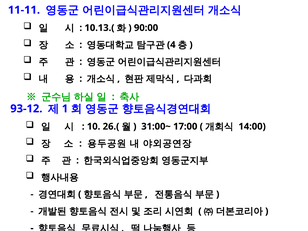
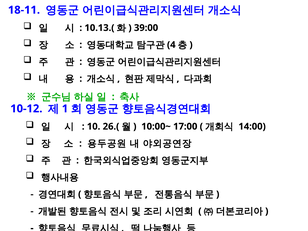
11-11: 11-11 -> 18-11 (24, 10)
90:00: 90:00 -> 39:00 (146, 28)
93-12: 93-12 -> 10-12 (26, 109)
31:00~: 31:00~ -> 10:00~ (156, 126)
